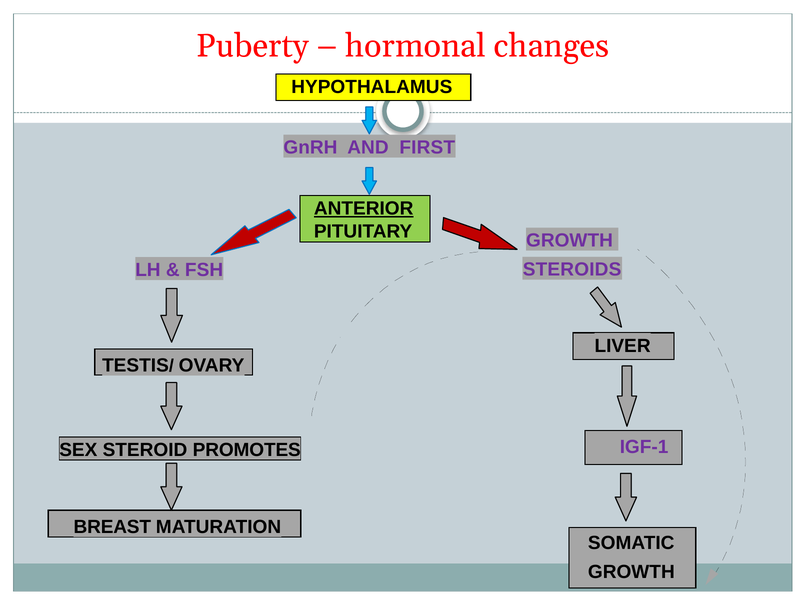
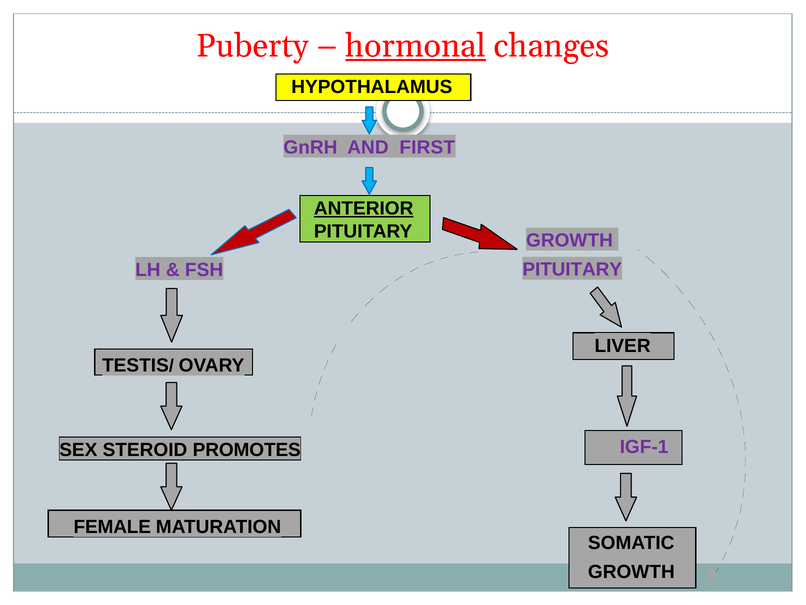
hormonal underline: none -> present (416, 46)
STEROIDS: STEROIDS -> PITUITARY (572, 269)
BREAST: BREAST -> FEMALE (112, 526)
